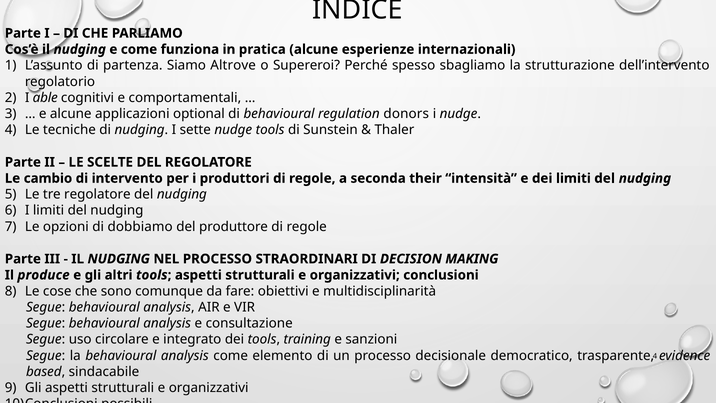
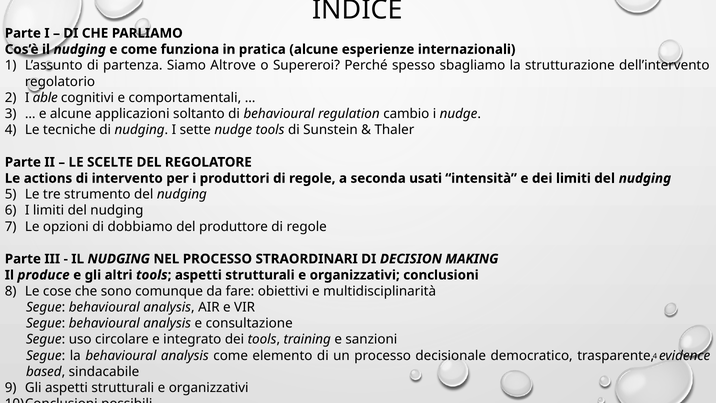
optional: optional -> soltanto (199, 114)
donors: donors -> cambio (406, 114)
cambio: cambio -> actions (48, 178)
their: their -> usati (426, 178)
tre regolatore: regolatore -> strumento (97, 194)
